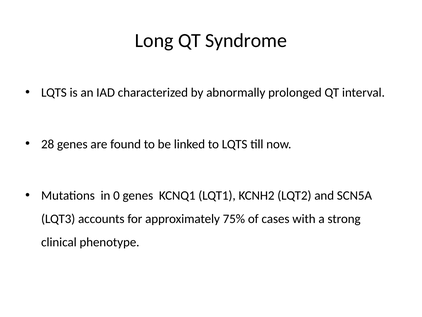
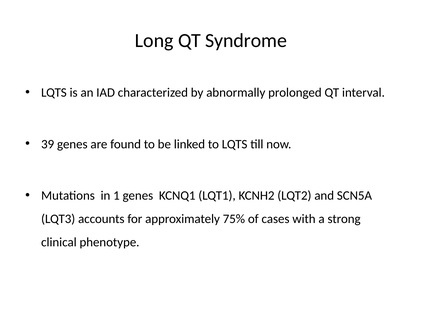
28: 28 -> 39 (48, 144)
0: 0 -> 1 (116, 195)
